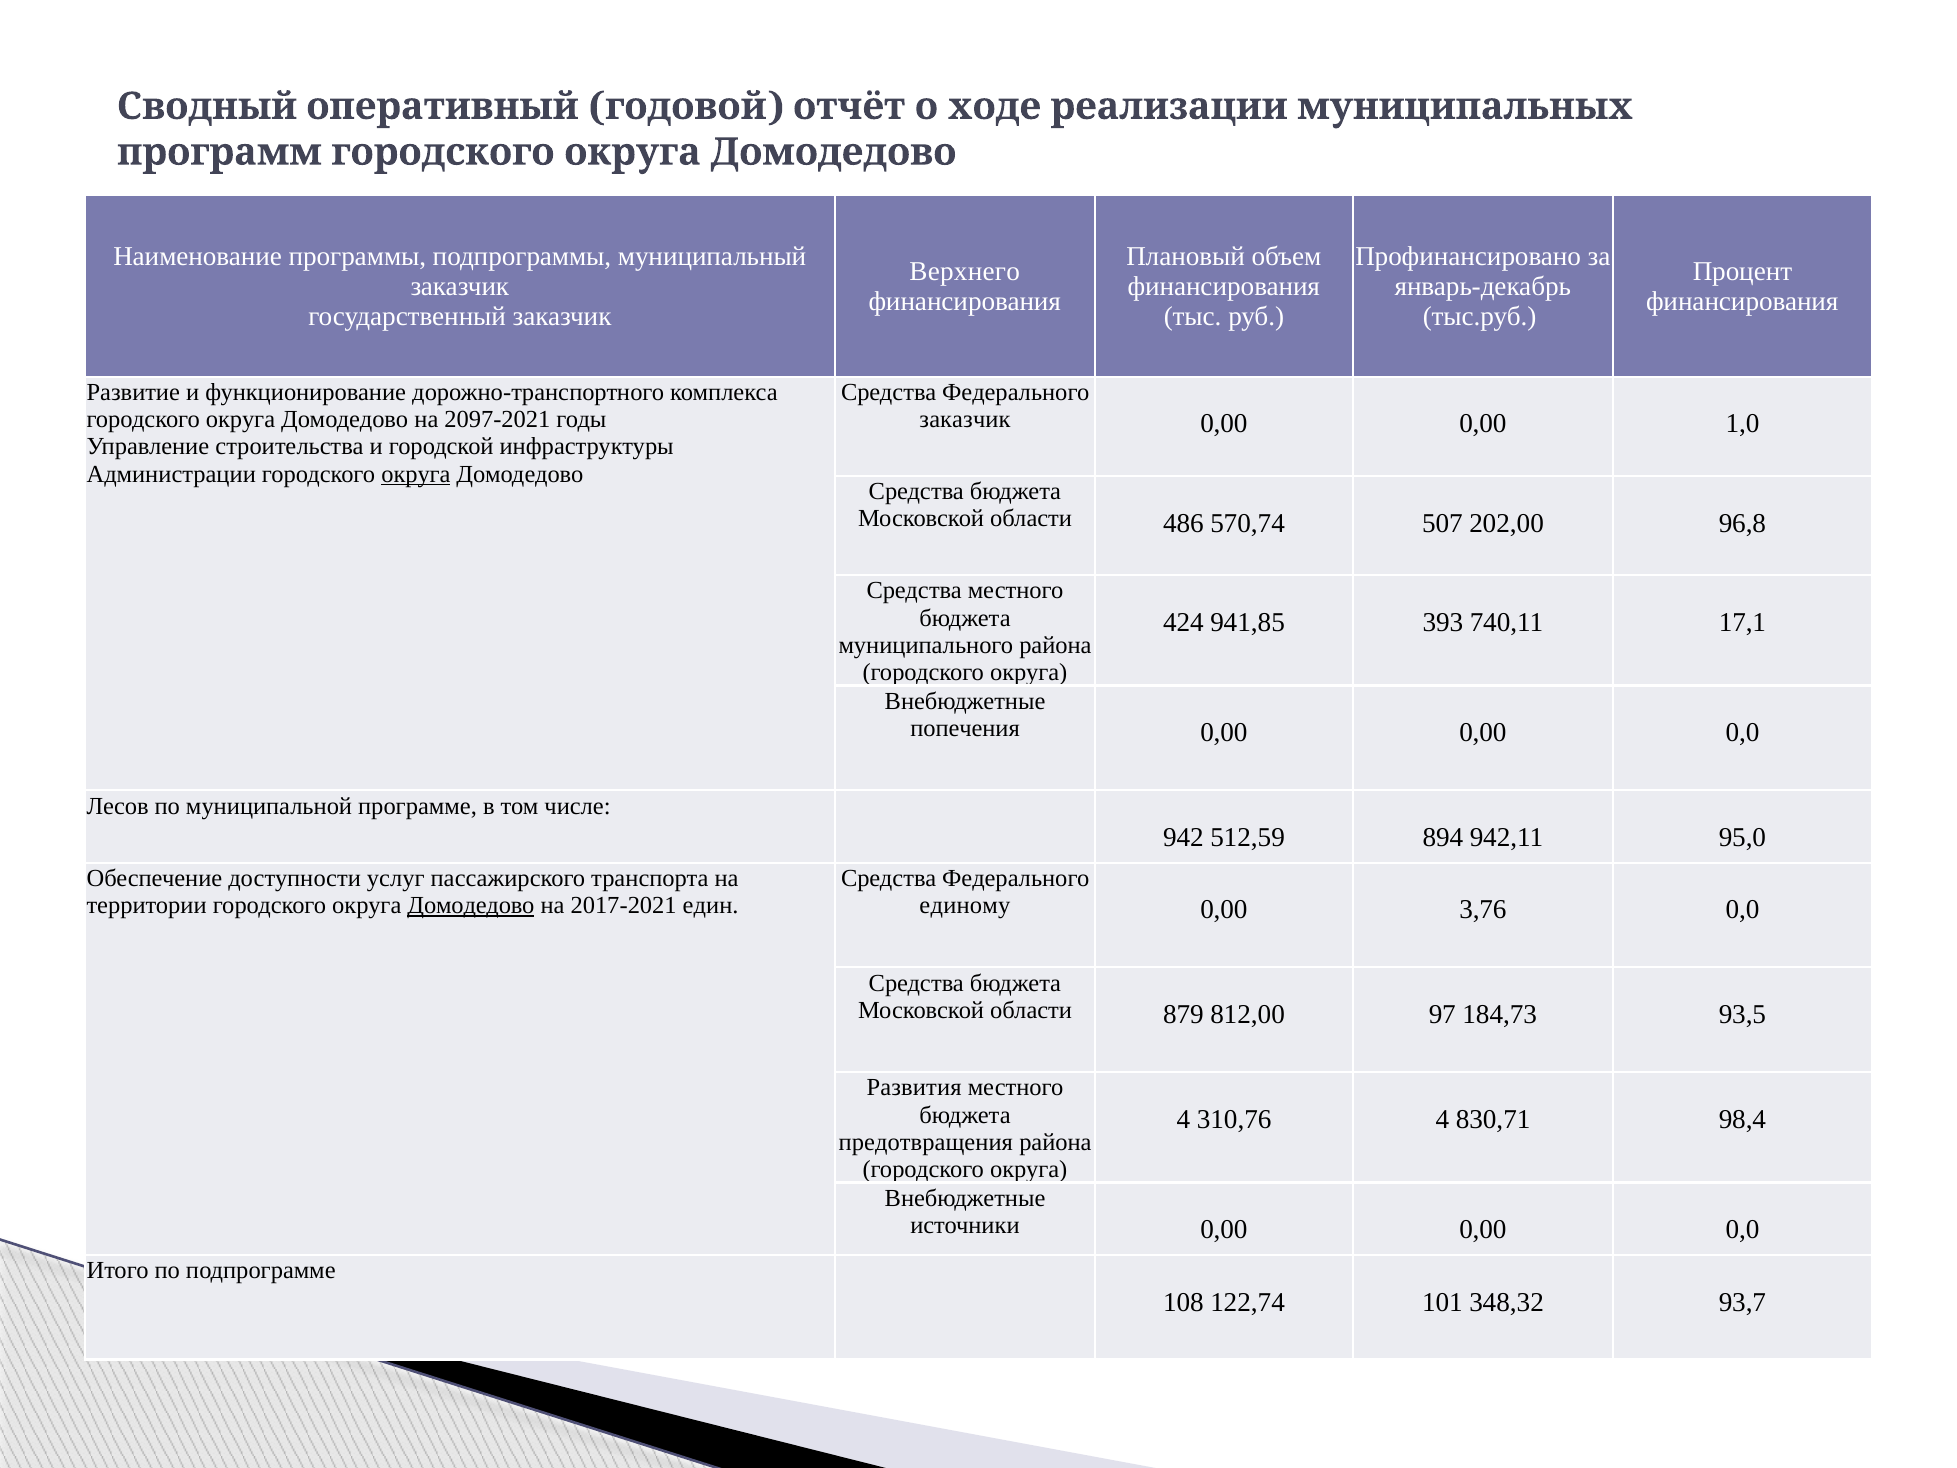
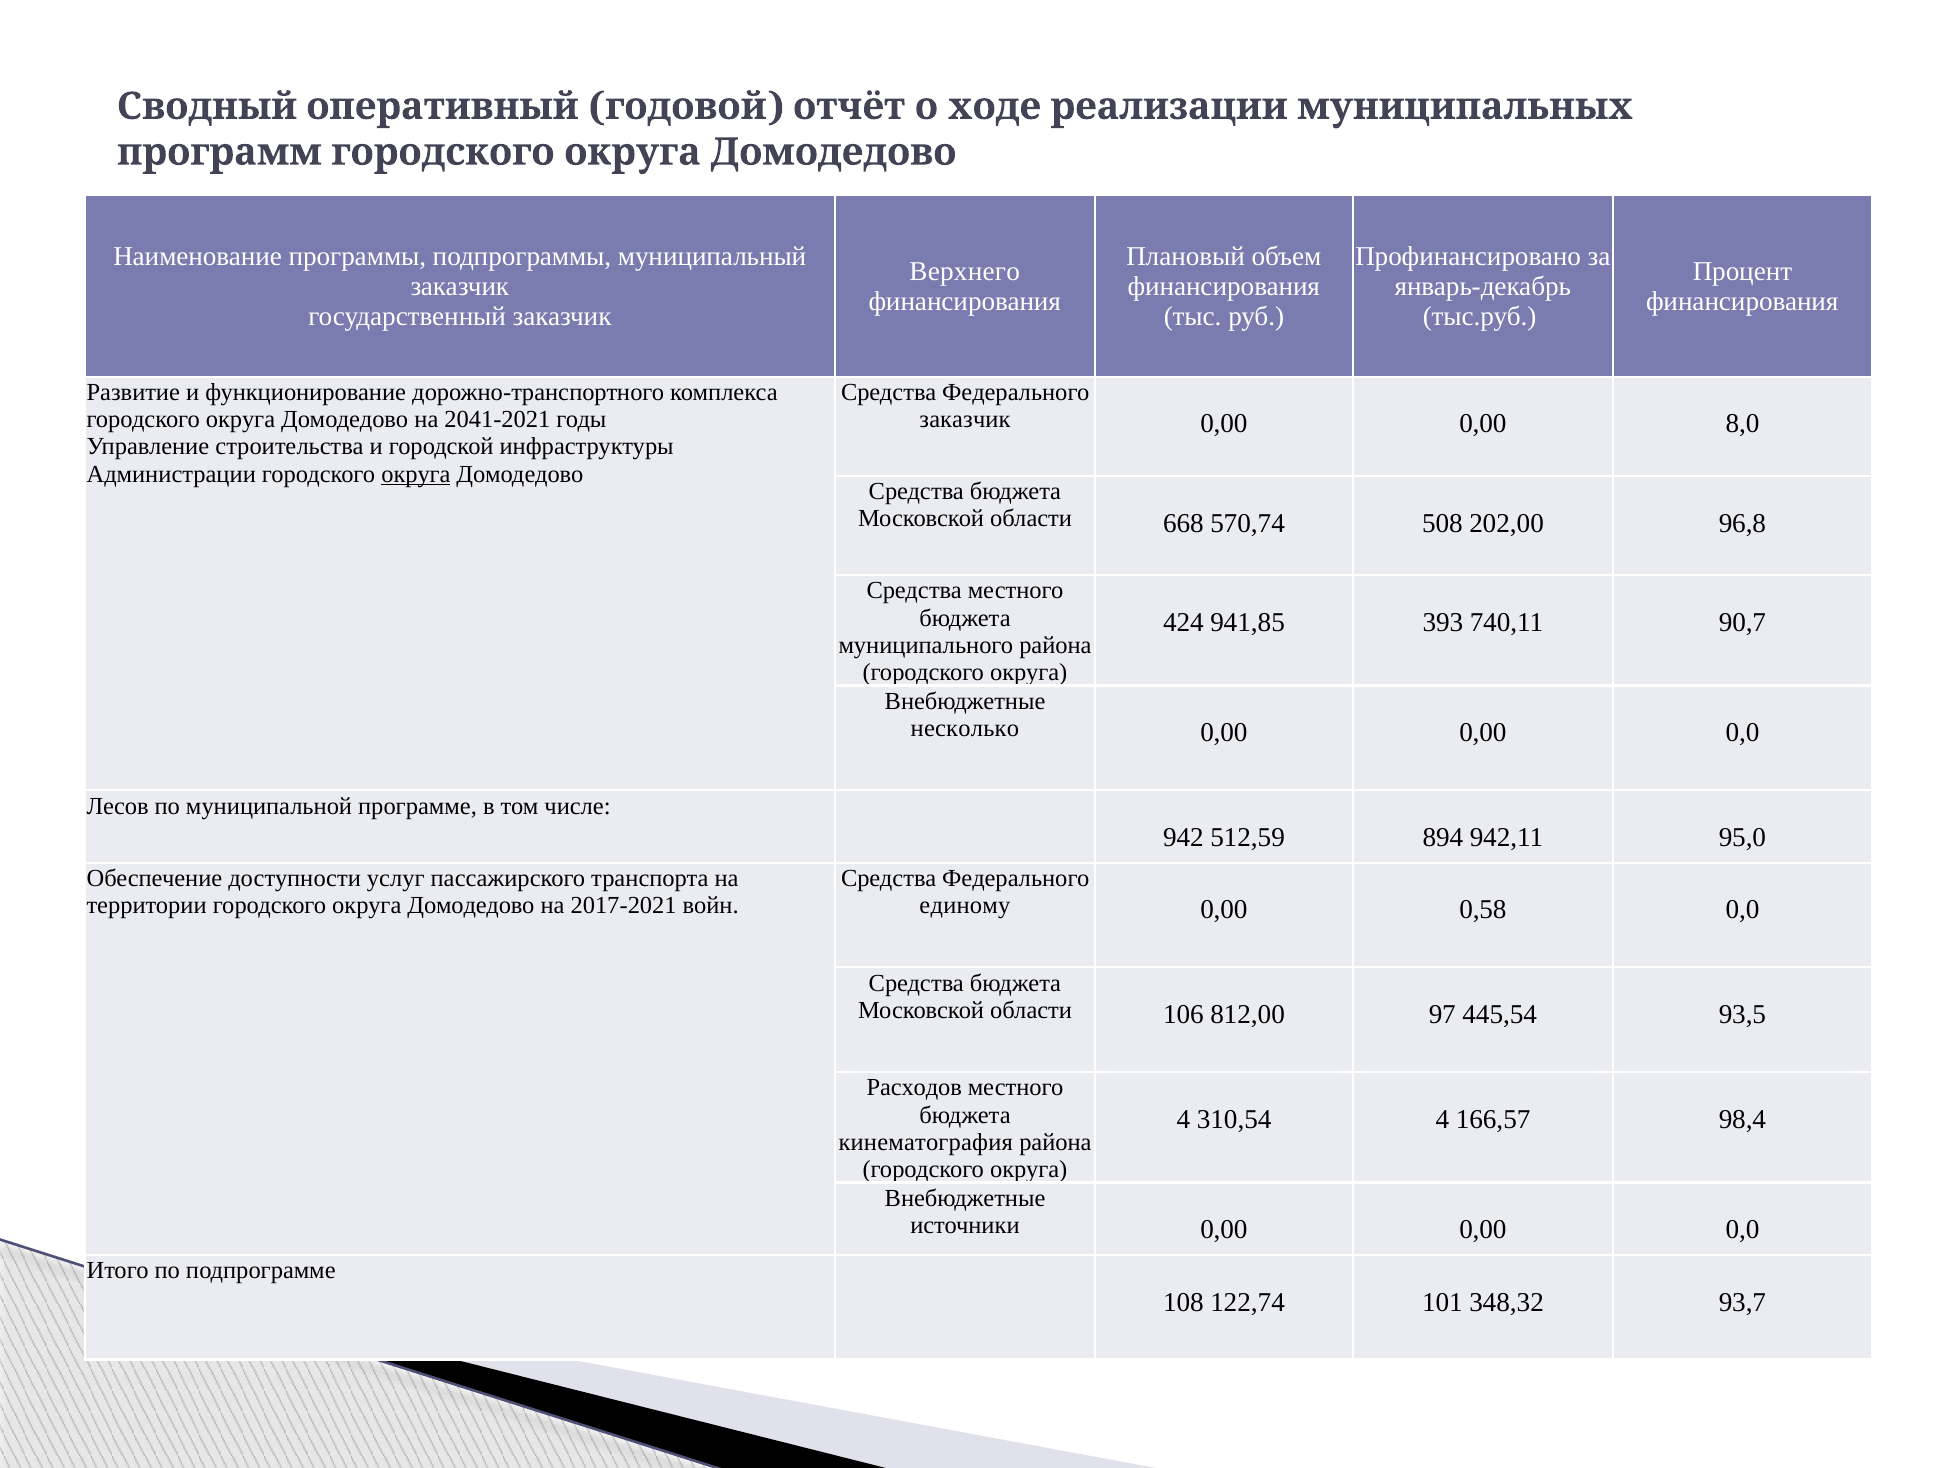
2097-2021: 2097-2021 -> 2041-2021 (497, 420)
1,0: 1,0 -> 8,0 (1743, 424)
486: 486 -> 668 (1183, 523)
507: 507 -> 508 (1442, 523)
17,1: 17,1 -> 90,7 (1742, 622)
попечения: попечения -> несколько (965, 728)
Домодедово underline: present -> none (471, 905)
един: един -> войн (711, 905)
3,76: 3,76 -> 0,58 (1483, 910)
879: 879 -> 106 (1183, 1014)
184,73: 184,73 -> 445,54 (1500, 1014)
Развития: Развития -> Расходов (914, 1088)
310,76: 310,76 -> 310,54 (1234, 1119)
830,71: 830,71 -> 166,57 (1493, 1119)
предотвращения: предотвращения -> кинематография (926, 1142)
